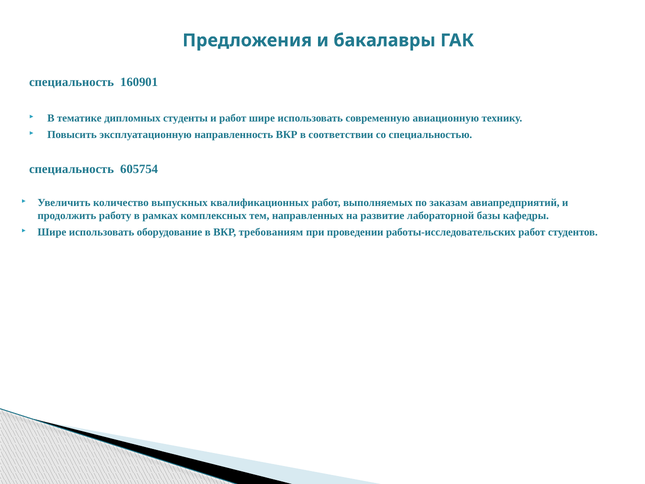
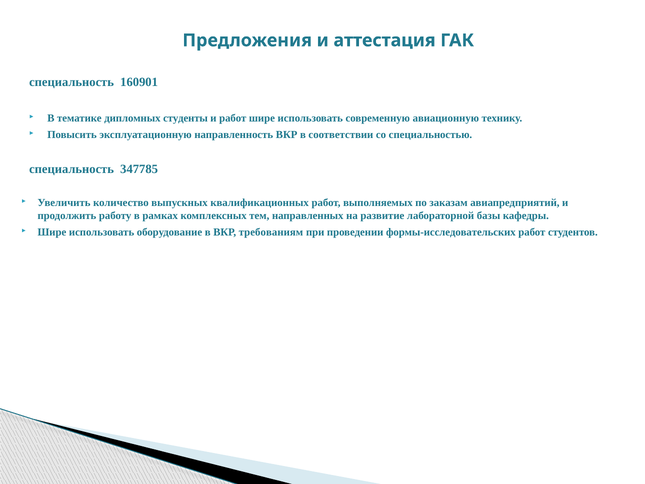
бакалавры: бакалавры -> аттестация (385, 40)
605754: 605754 -> 347785 (139, 169)
работы-исследовательских: работы-исследовательских -> формы-исследовательских (451, 232)
